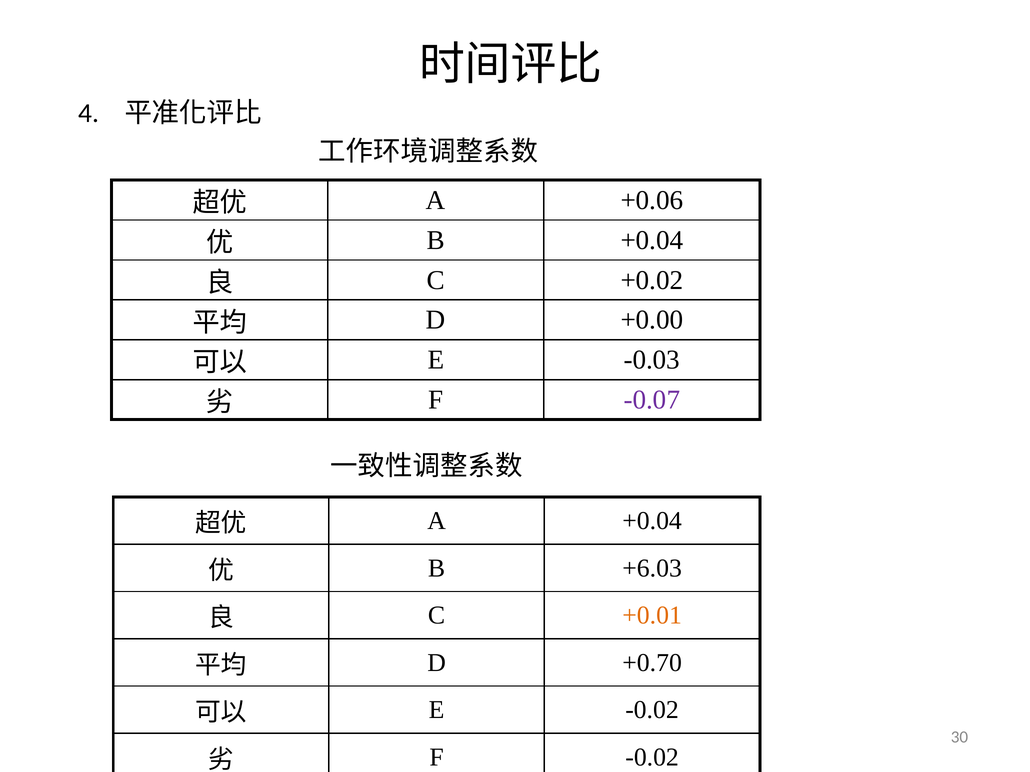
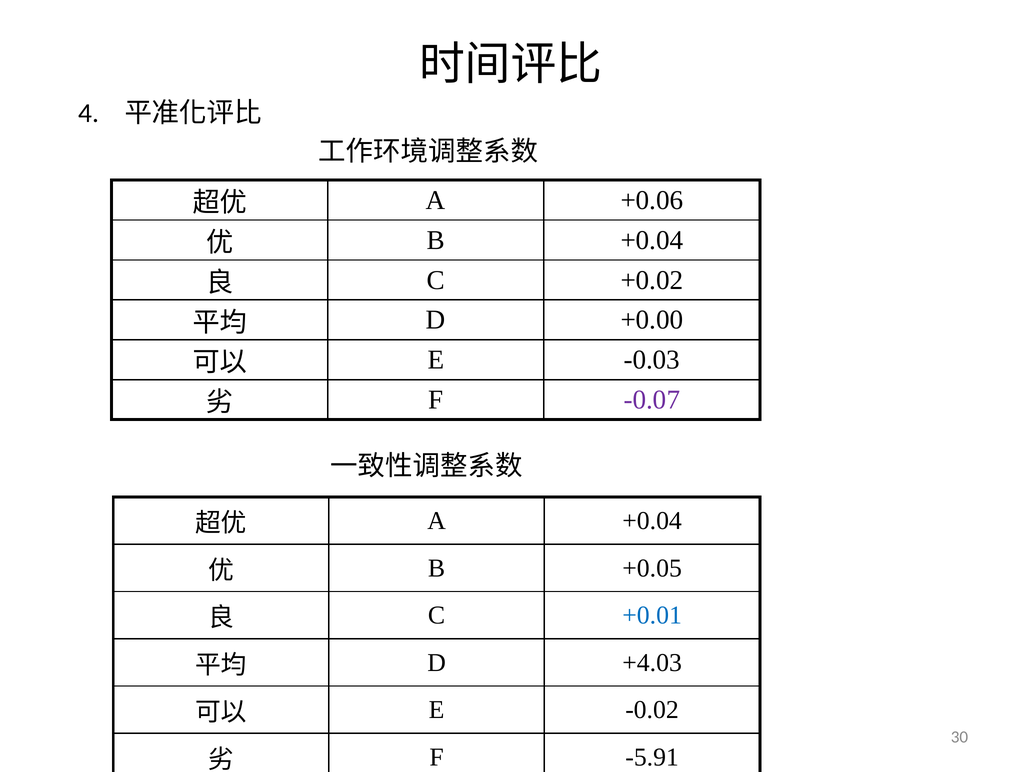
+6.03: +6.03 -> +0.05 (652, 569)
+0.01 colour: orange -> blue (652, 616)
+0.70: +0.70 -> +4.03 (652, 663)
F -0.02: -0.02 -> -5.91 (652, 758)
